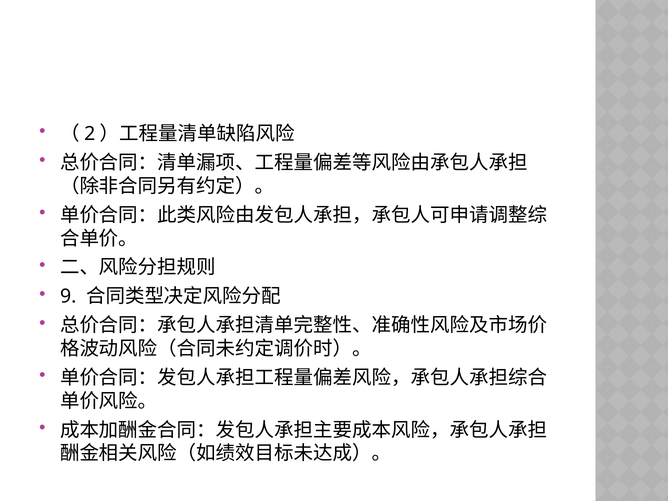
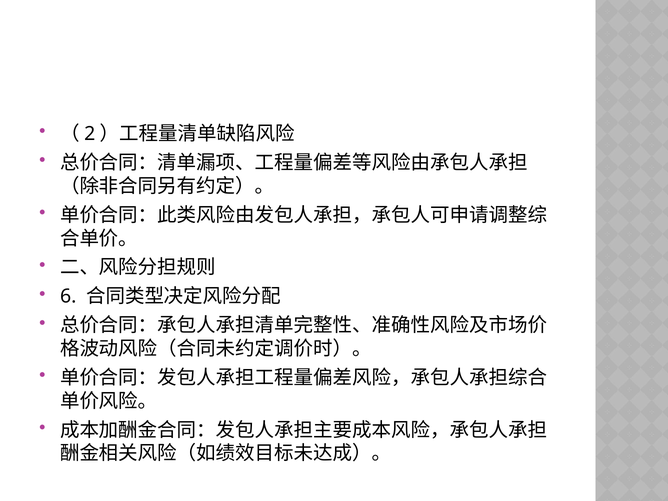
9: 9 -> 6 (68, 297)
